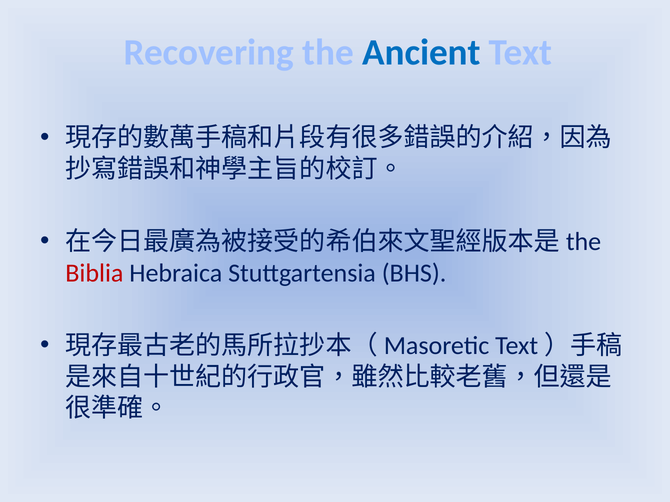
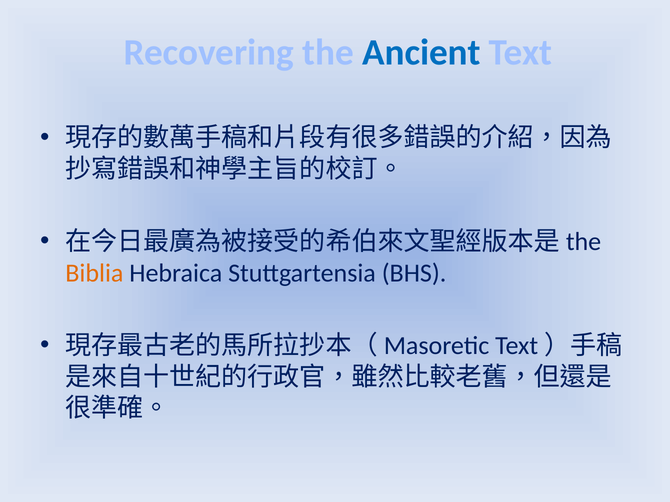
Biblia colour: red -> orange (94, 273)
